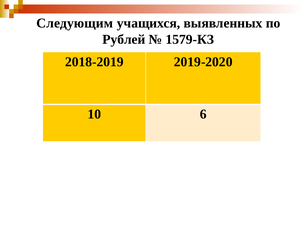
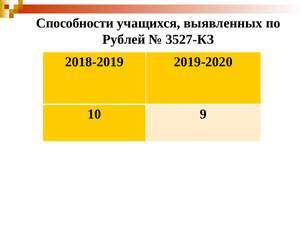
Следующим: Следующим -> Способности (75, 23)
1579-КЗ: 1579-КЗ -> 3527-КЗ (190, 39)
6: 6 -> 9 (203, 114)
